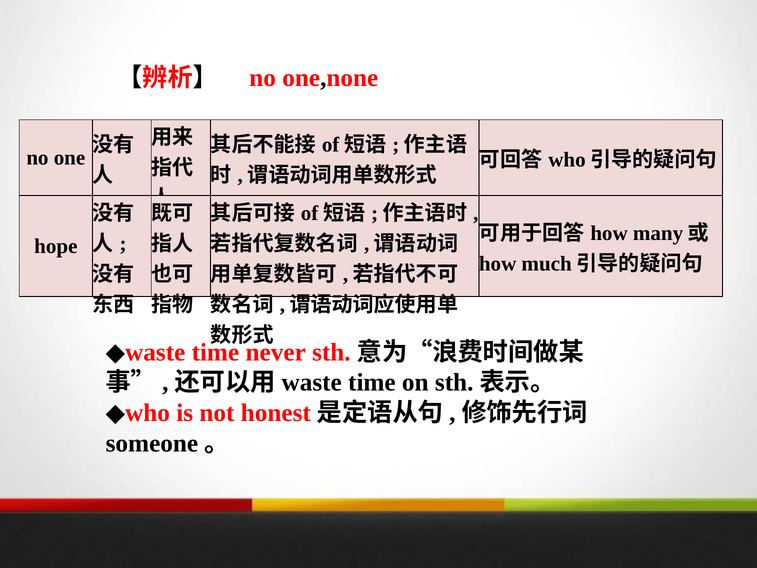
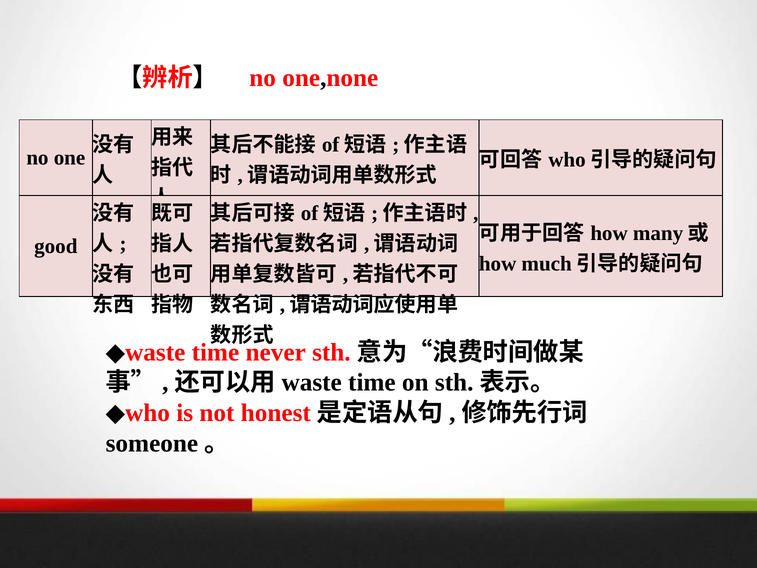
hope: hope -> good (56, 246)
